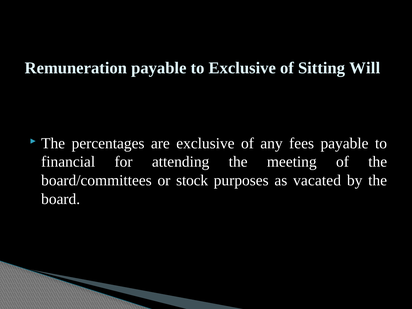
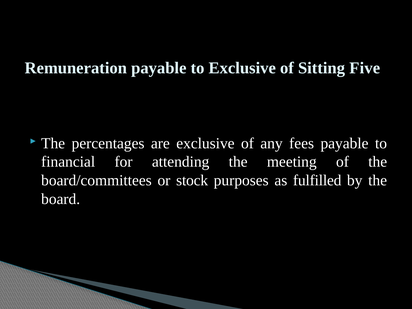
Will: Will -> Five (365, 68)
vacated: vacated -> fulfilled (317, 180)
